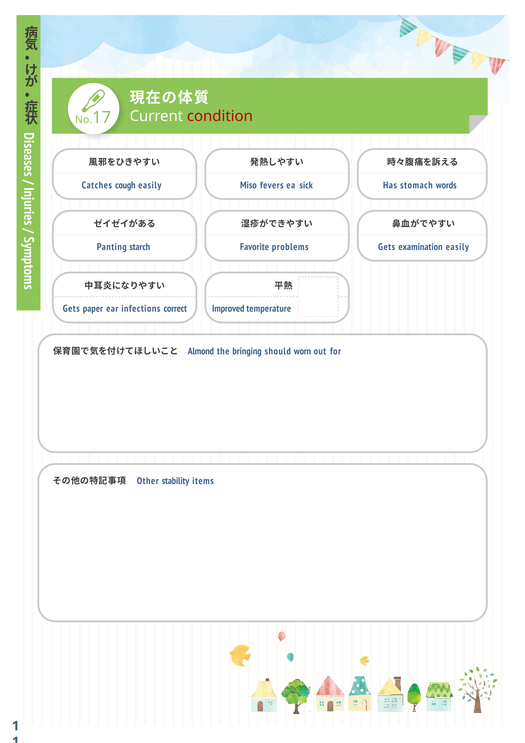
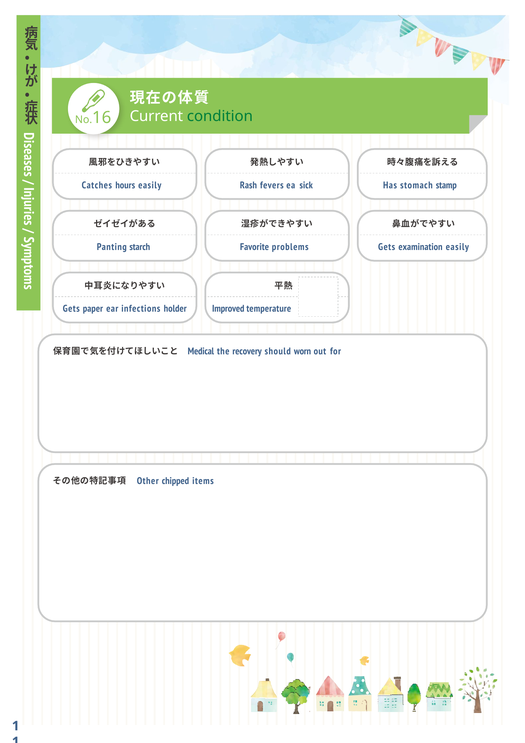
condition colour: red -> green (220, 116)
17: 17 -> 16 (102, 118)
cough: cough -> hours (125, 185)
Miso: Miso -> Rash (248, 185)
words: words -> stamp (446, 185)
correct: correct -> holder (175, 309)
Almond: Almond -> Medical (201, 351)
bringing: bringing -> recovery (247, 351)
stability: stability -> chipped (175, 481)
